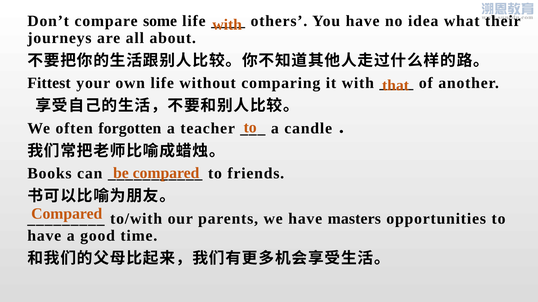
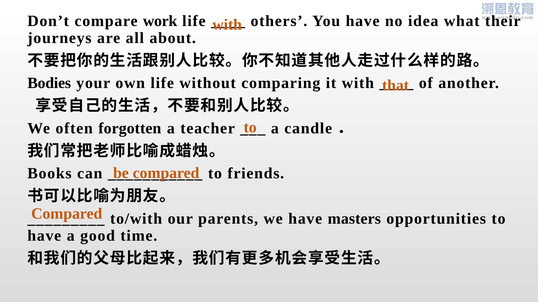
some: some -> work (160, 21)
Fittest: Fittest -> Bodies (49, 83)
